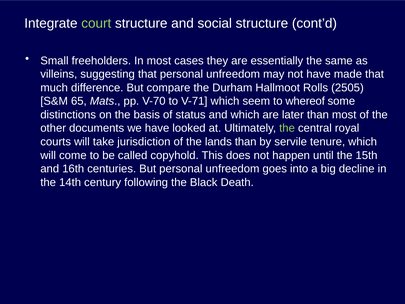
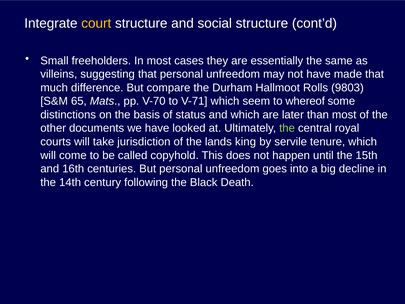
court colour: light green -> yellow (96, 23)
2505: 2505 -> 9803 (347, 88)
lands than: than -> king (246, 142)
